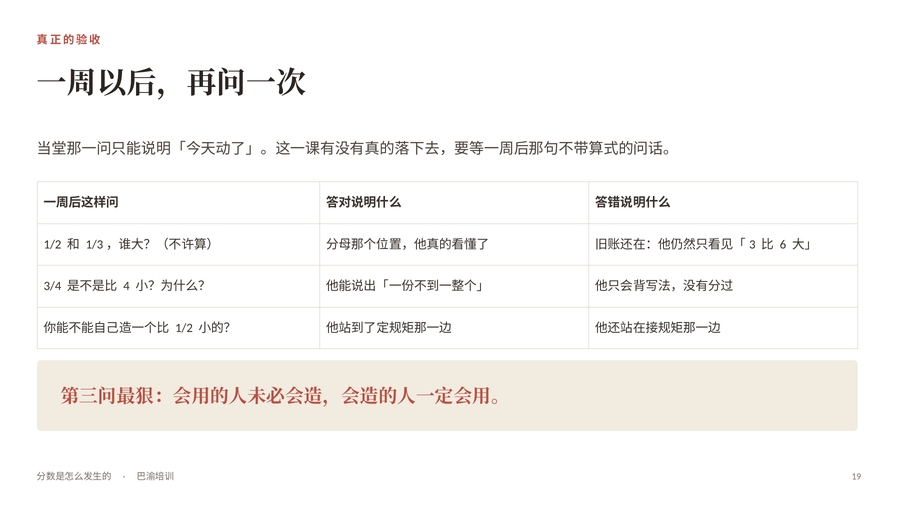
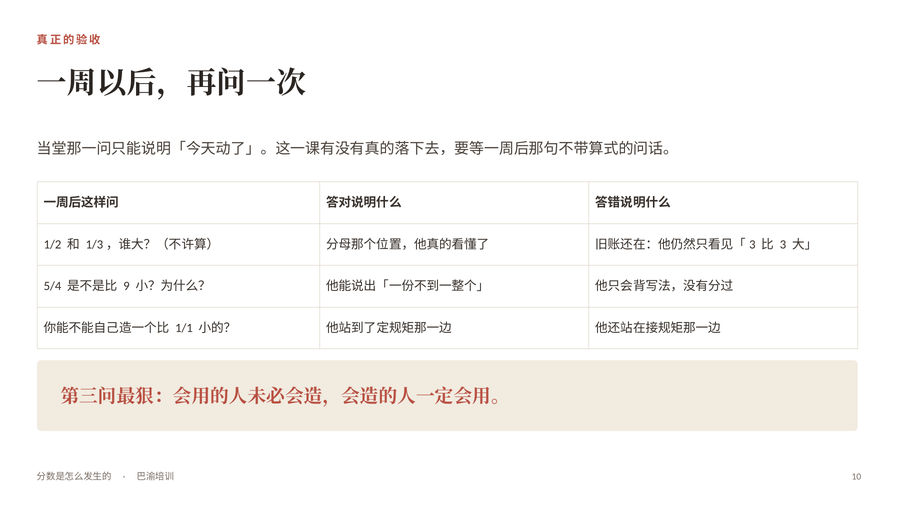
6: 6 -> 3 (783, 244)
3/4: 3/4 -> 5/4 (53, 286)
4: 4 -> 9 (126, 286)
1/2: 1/2 -> 1/1 (184, 328)
19: 19 -> 10 (856, 476)
